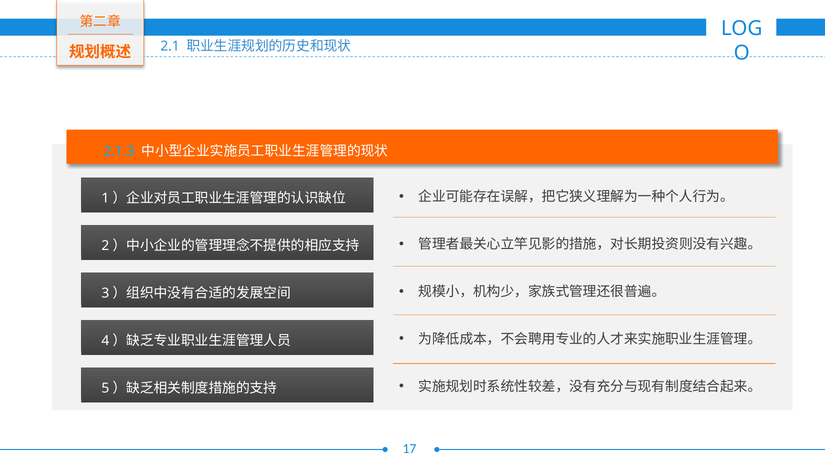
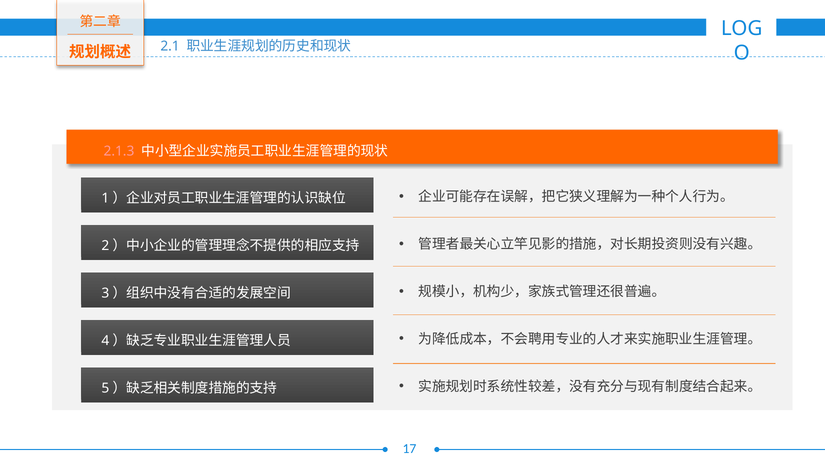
2.1.3 colour: light blue -> pink (119, 151)
